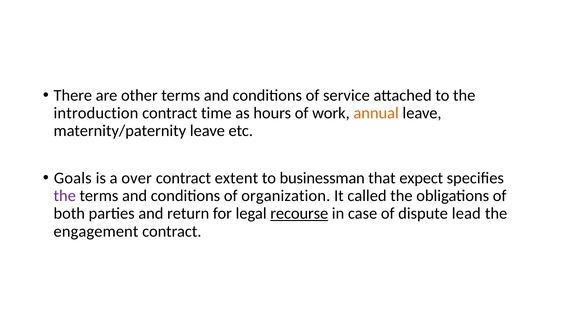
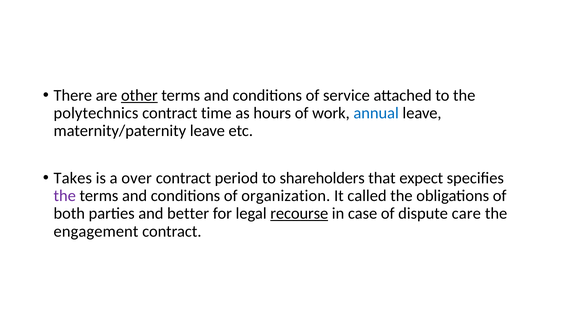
other underline: none -> present (139, 95)
introduction: introduction -> polytechnics (96, 113)
annual colour: orange -> blue (376, 113)
Goals: Goals -> Takes (73, 178)
extent: extent -> period (236, 178)
businessman: businessman -> shareholders (322, 178)
return: return -> better (188, 214)
lead: lead -> care (466, 214)
